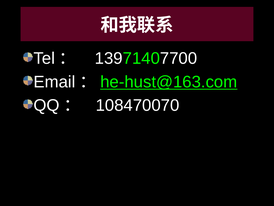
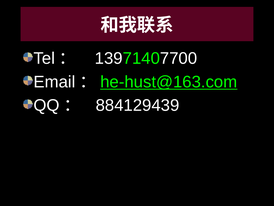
108470070: 108470070 -> 884129439 (138, 105)
